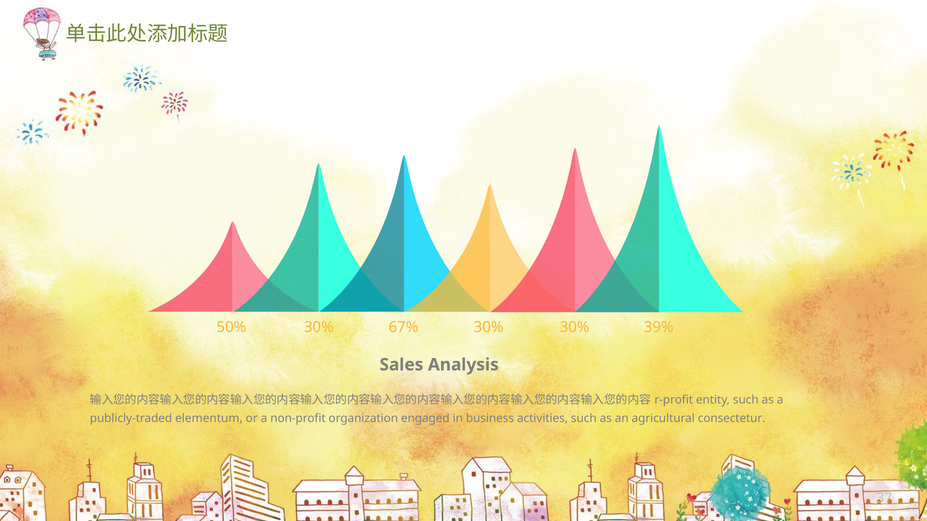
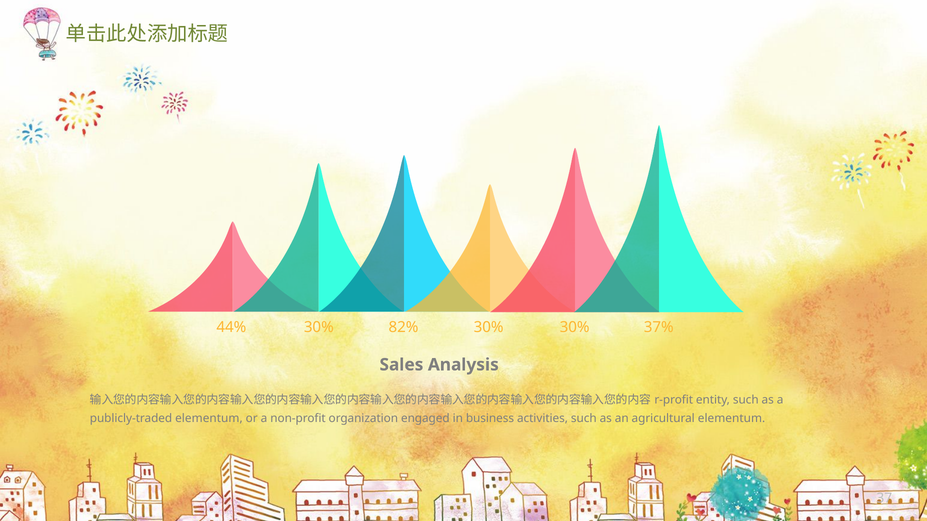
50%: 50% -> 44% (231, 328)
67%: 67% -> 82% (404, 327)
39%: 39% -> 37% (659, 328)
agricultural consectetur: consectetur -> elementum (732, 419)
